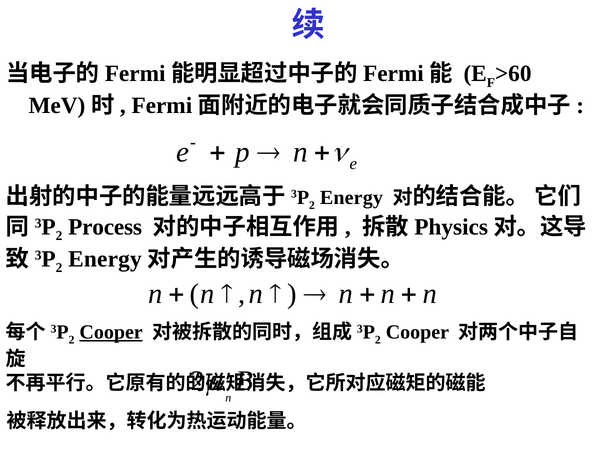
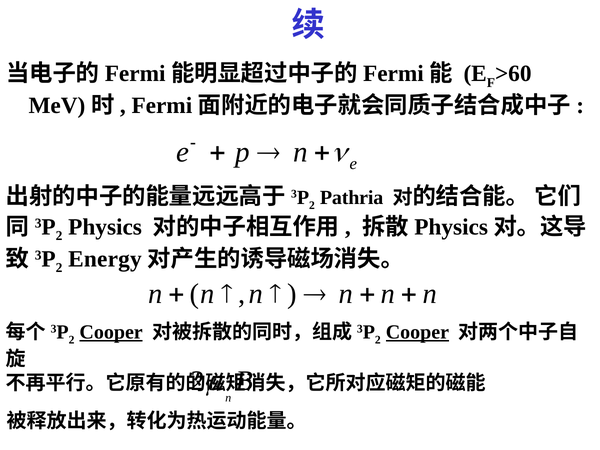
Energy: Energy -> Pathria (352, 197)
Process: Process -> Physics (105, 227)
Cooper underline: none -> present (417, 332)
